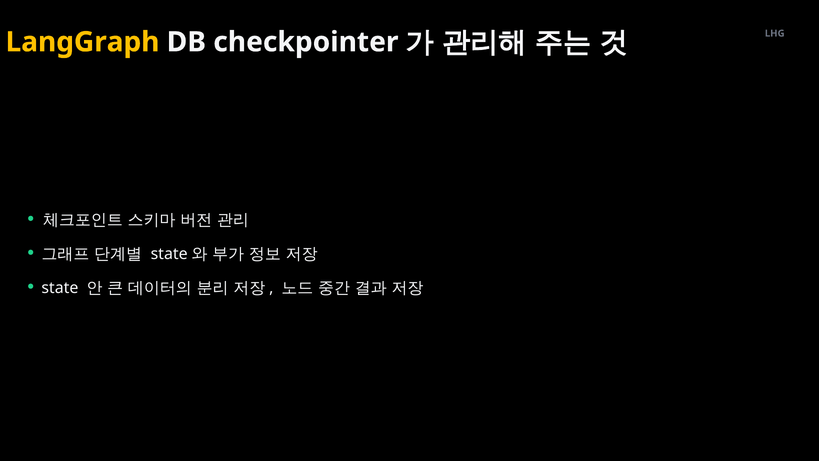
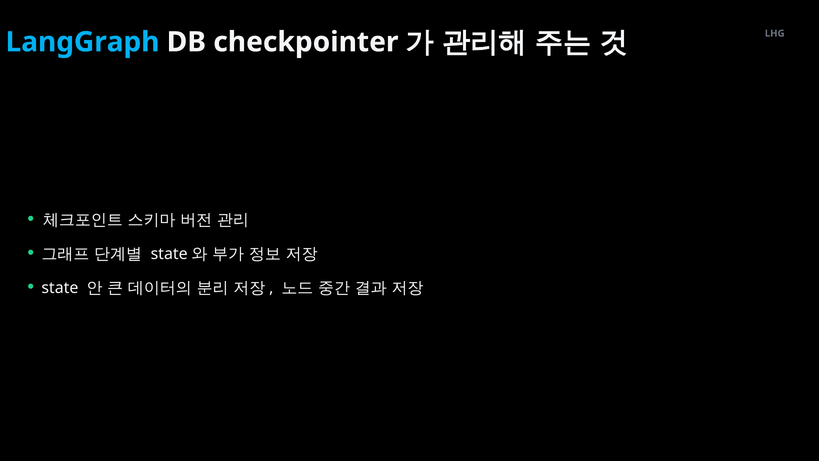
LangGraph colour: yellow -> light blue (82, 42)
